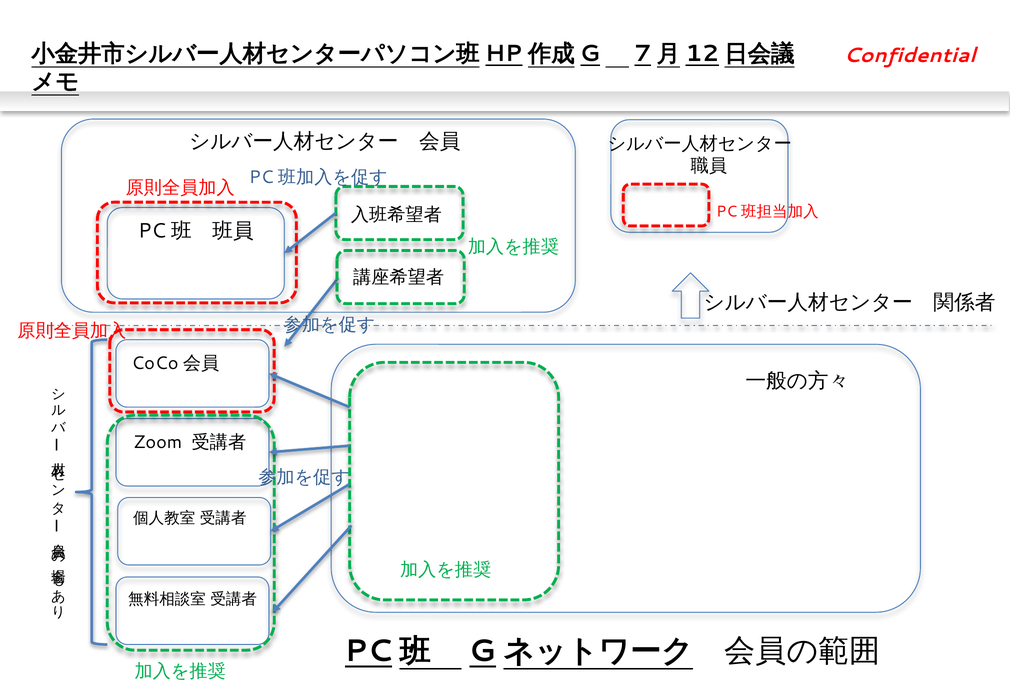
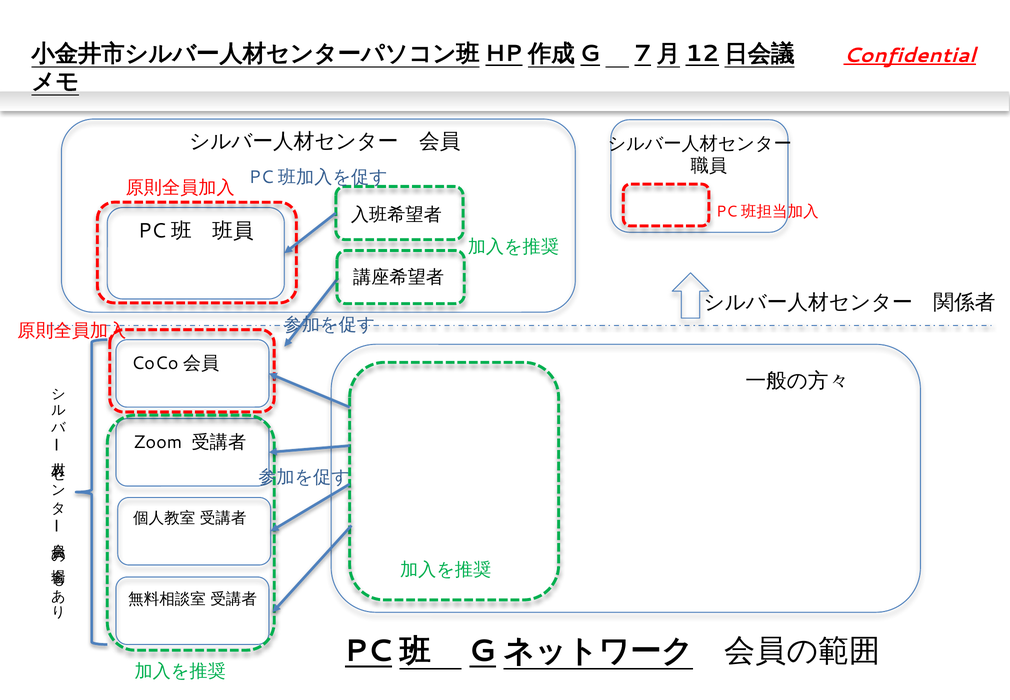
Confidential underline: none -> present (910, 55)
